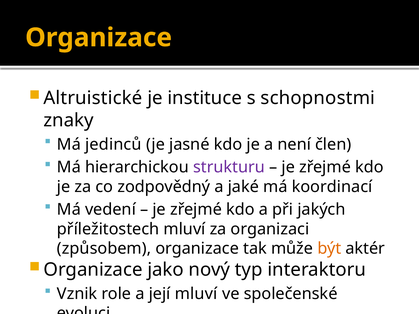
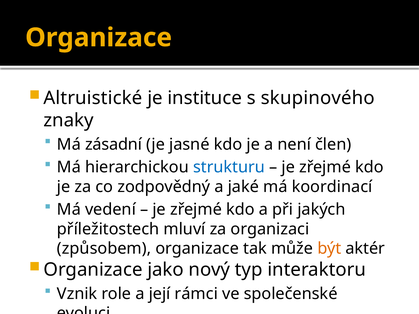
schopnostmi: schopnostmi -> skupinového (318, 98)
jedinců: jedinců -> zásadní (114, 144)
strukturu colour: purple -> blue (229, 167)
její mluví: mluví -> rámci (196, 294)
